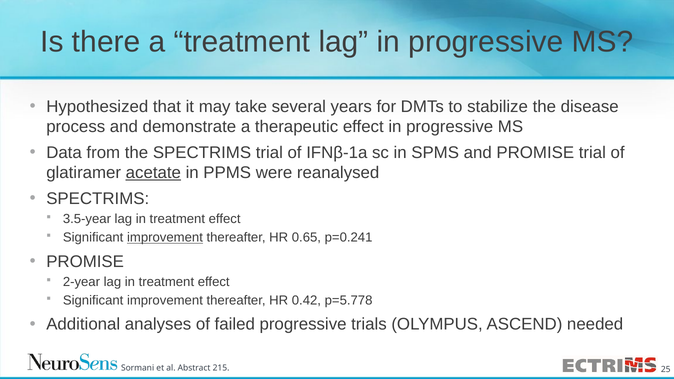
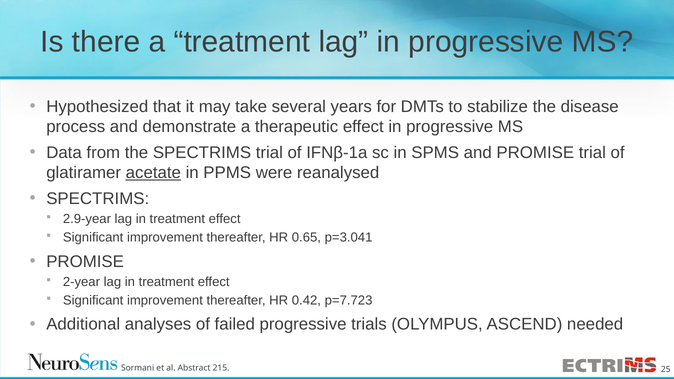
3.5-year: 3.5-year -> 2.9-year (87, 219)
improvement underline: present -> none (165, 238)
p=0.241: p=0.241 -> p=3.041 (349, 238)
p=5.778: p=5.778 -> p=7.723 (349, 301)
